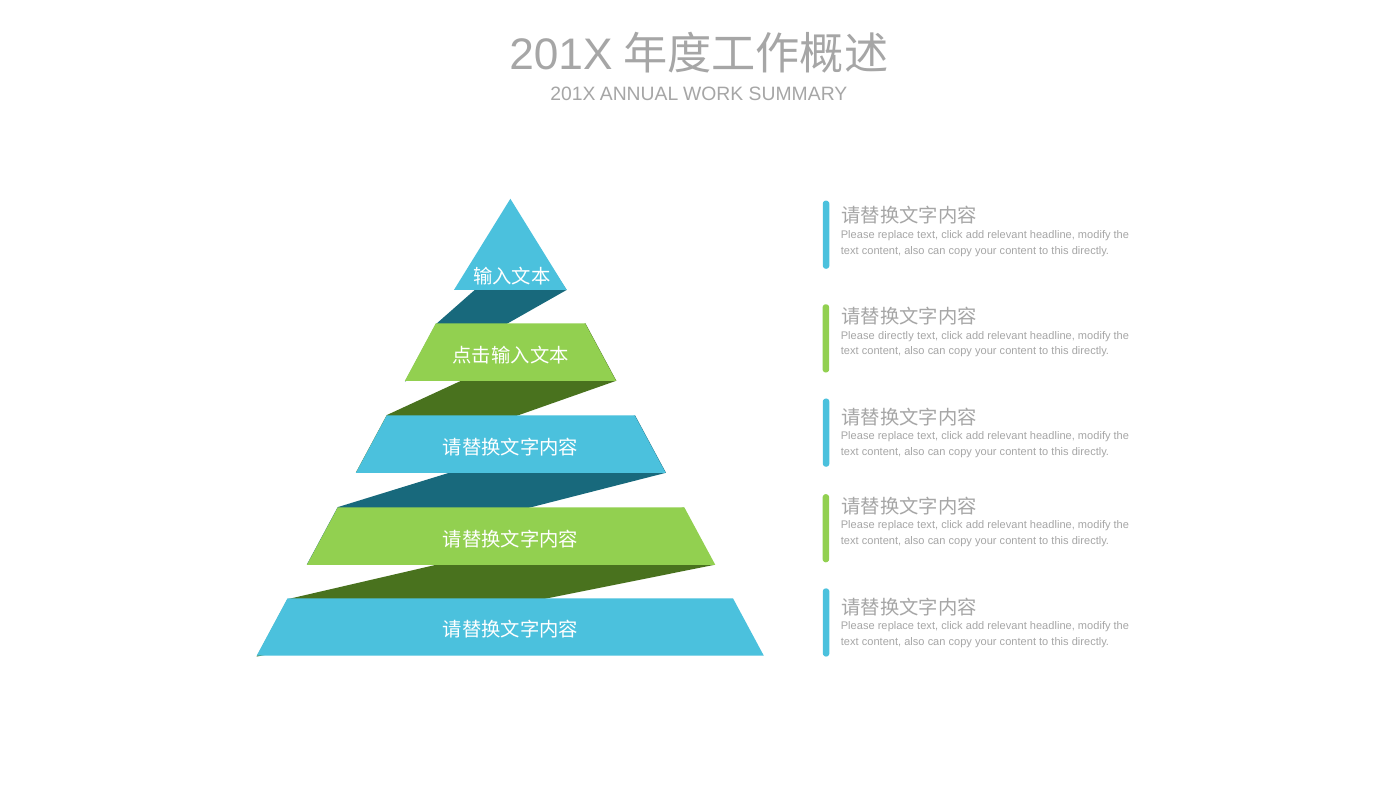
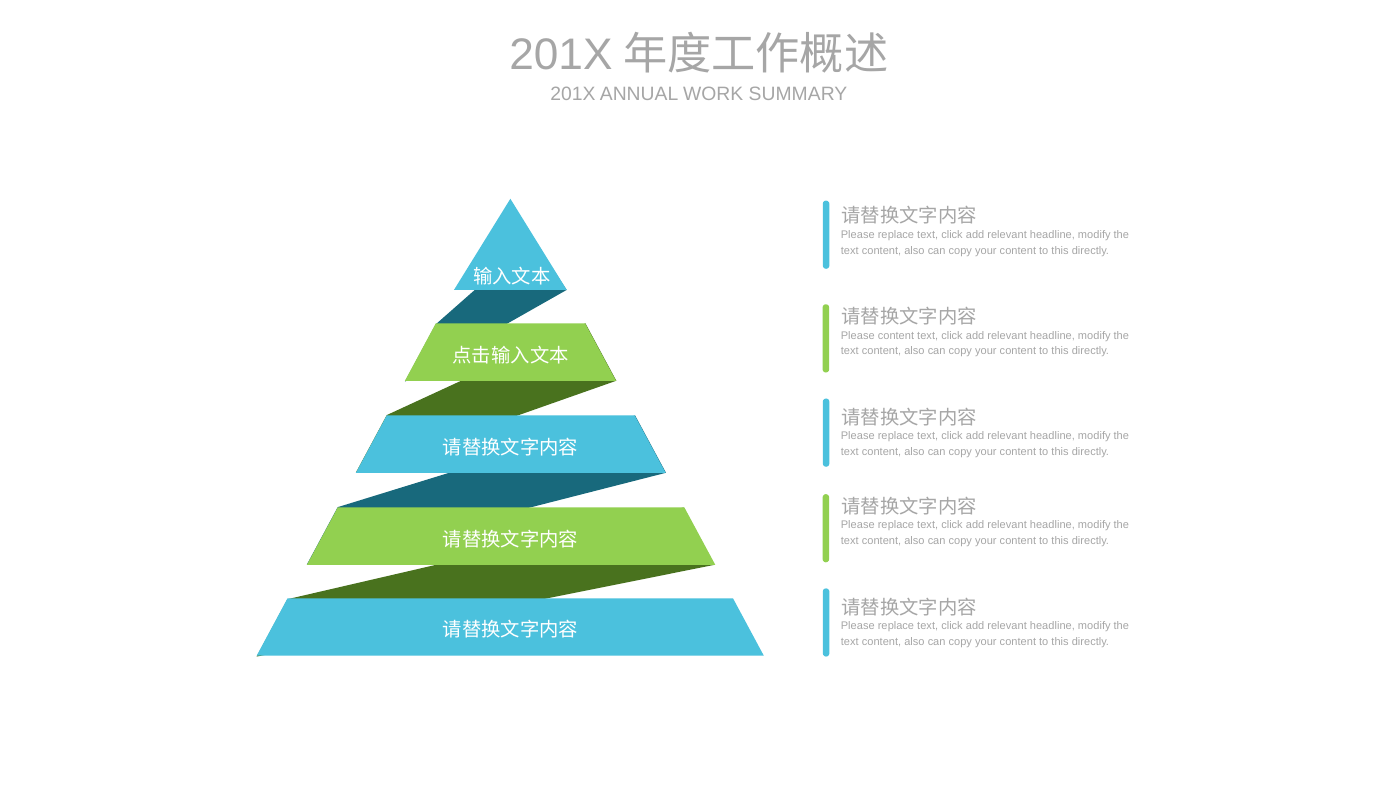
Please directly: directly -> content (896, 336)
